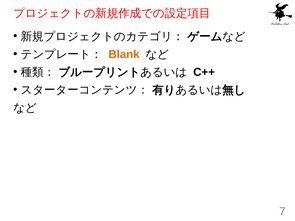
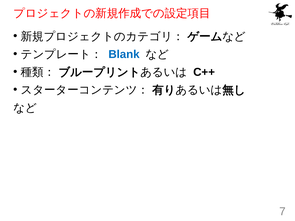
Blank colour: orange -> blue (124, 54)
